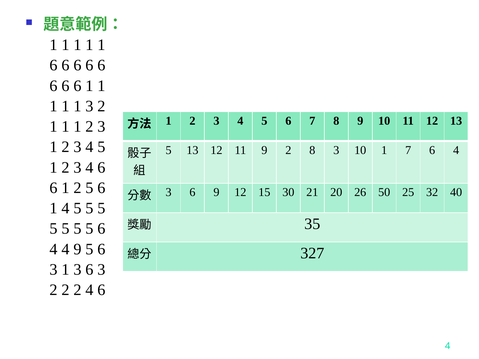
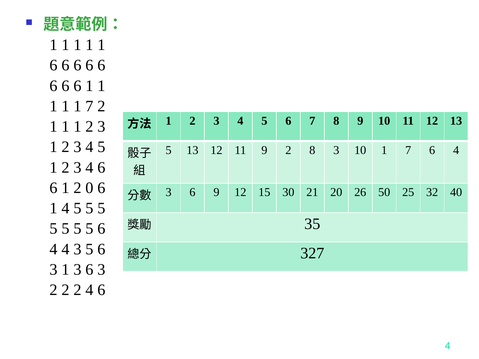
1 1 3: 3 -> 7 (89, 106)
2 5: 5 -> 0 (89, 188)
4 9: 9 -> 3 (77, 249)
